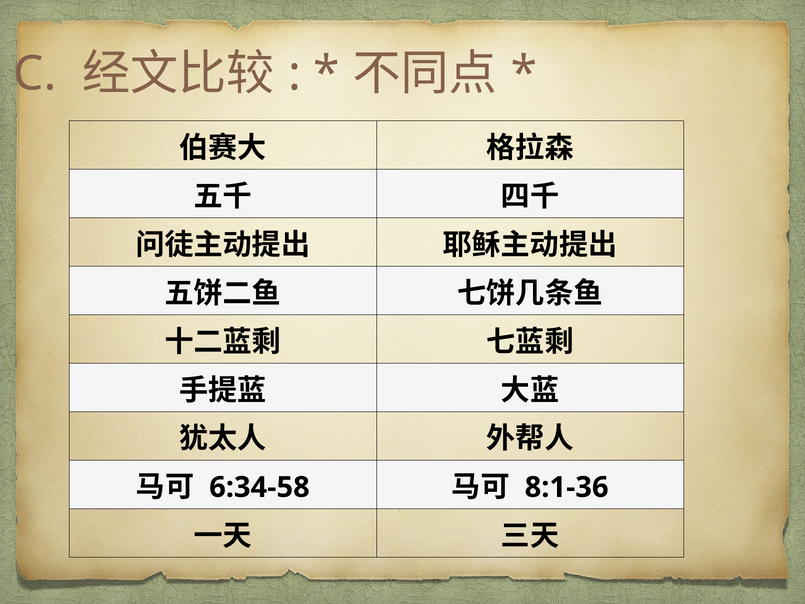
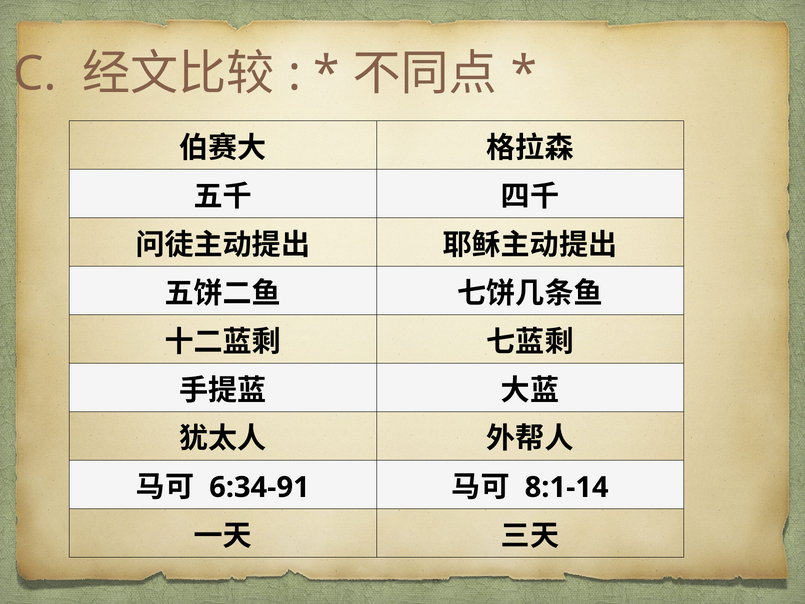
6:34-58: 6:34-58 -> 6:34-91 (259, 487)
8:1-36: 8:1-36 -> 8:1-14 (567, 487)
